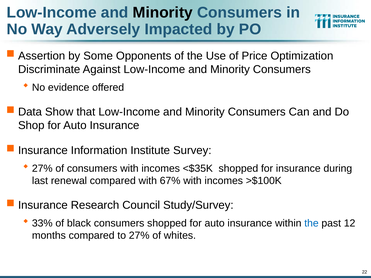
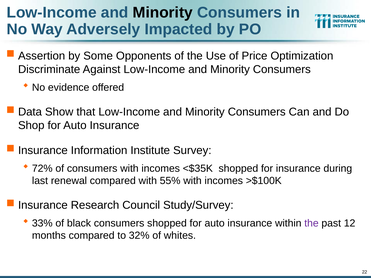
27%: 27% -> 72% (42, 169)
67%: 67% -> 55% (170, 181)
the colour: blue -> purple (311, 223)
to 27%: 27% -> 32% (139, 236)
